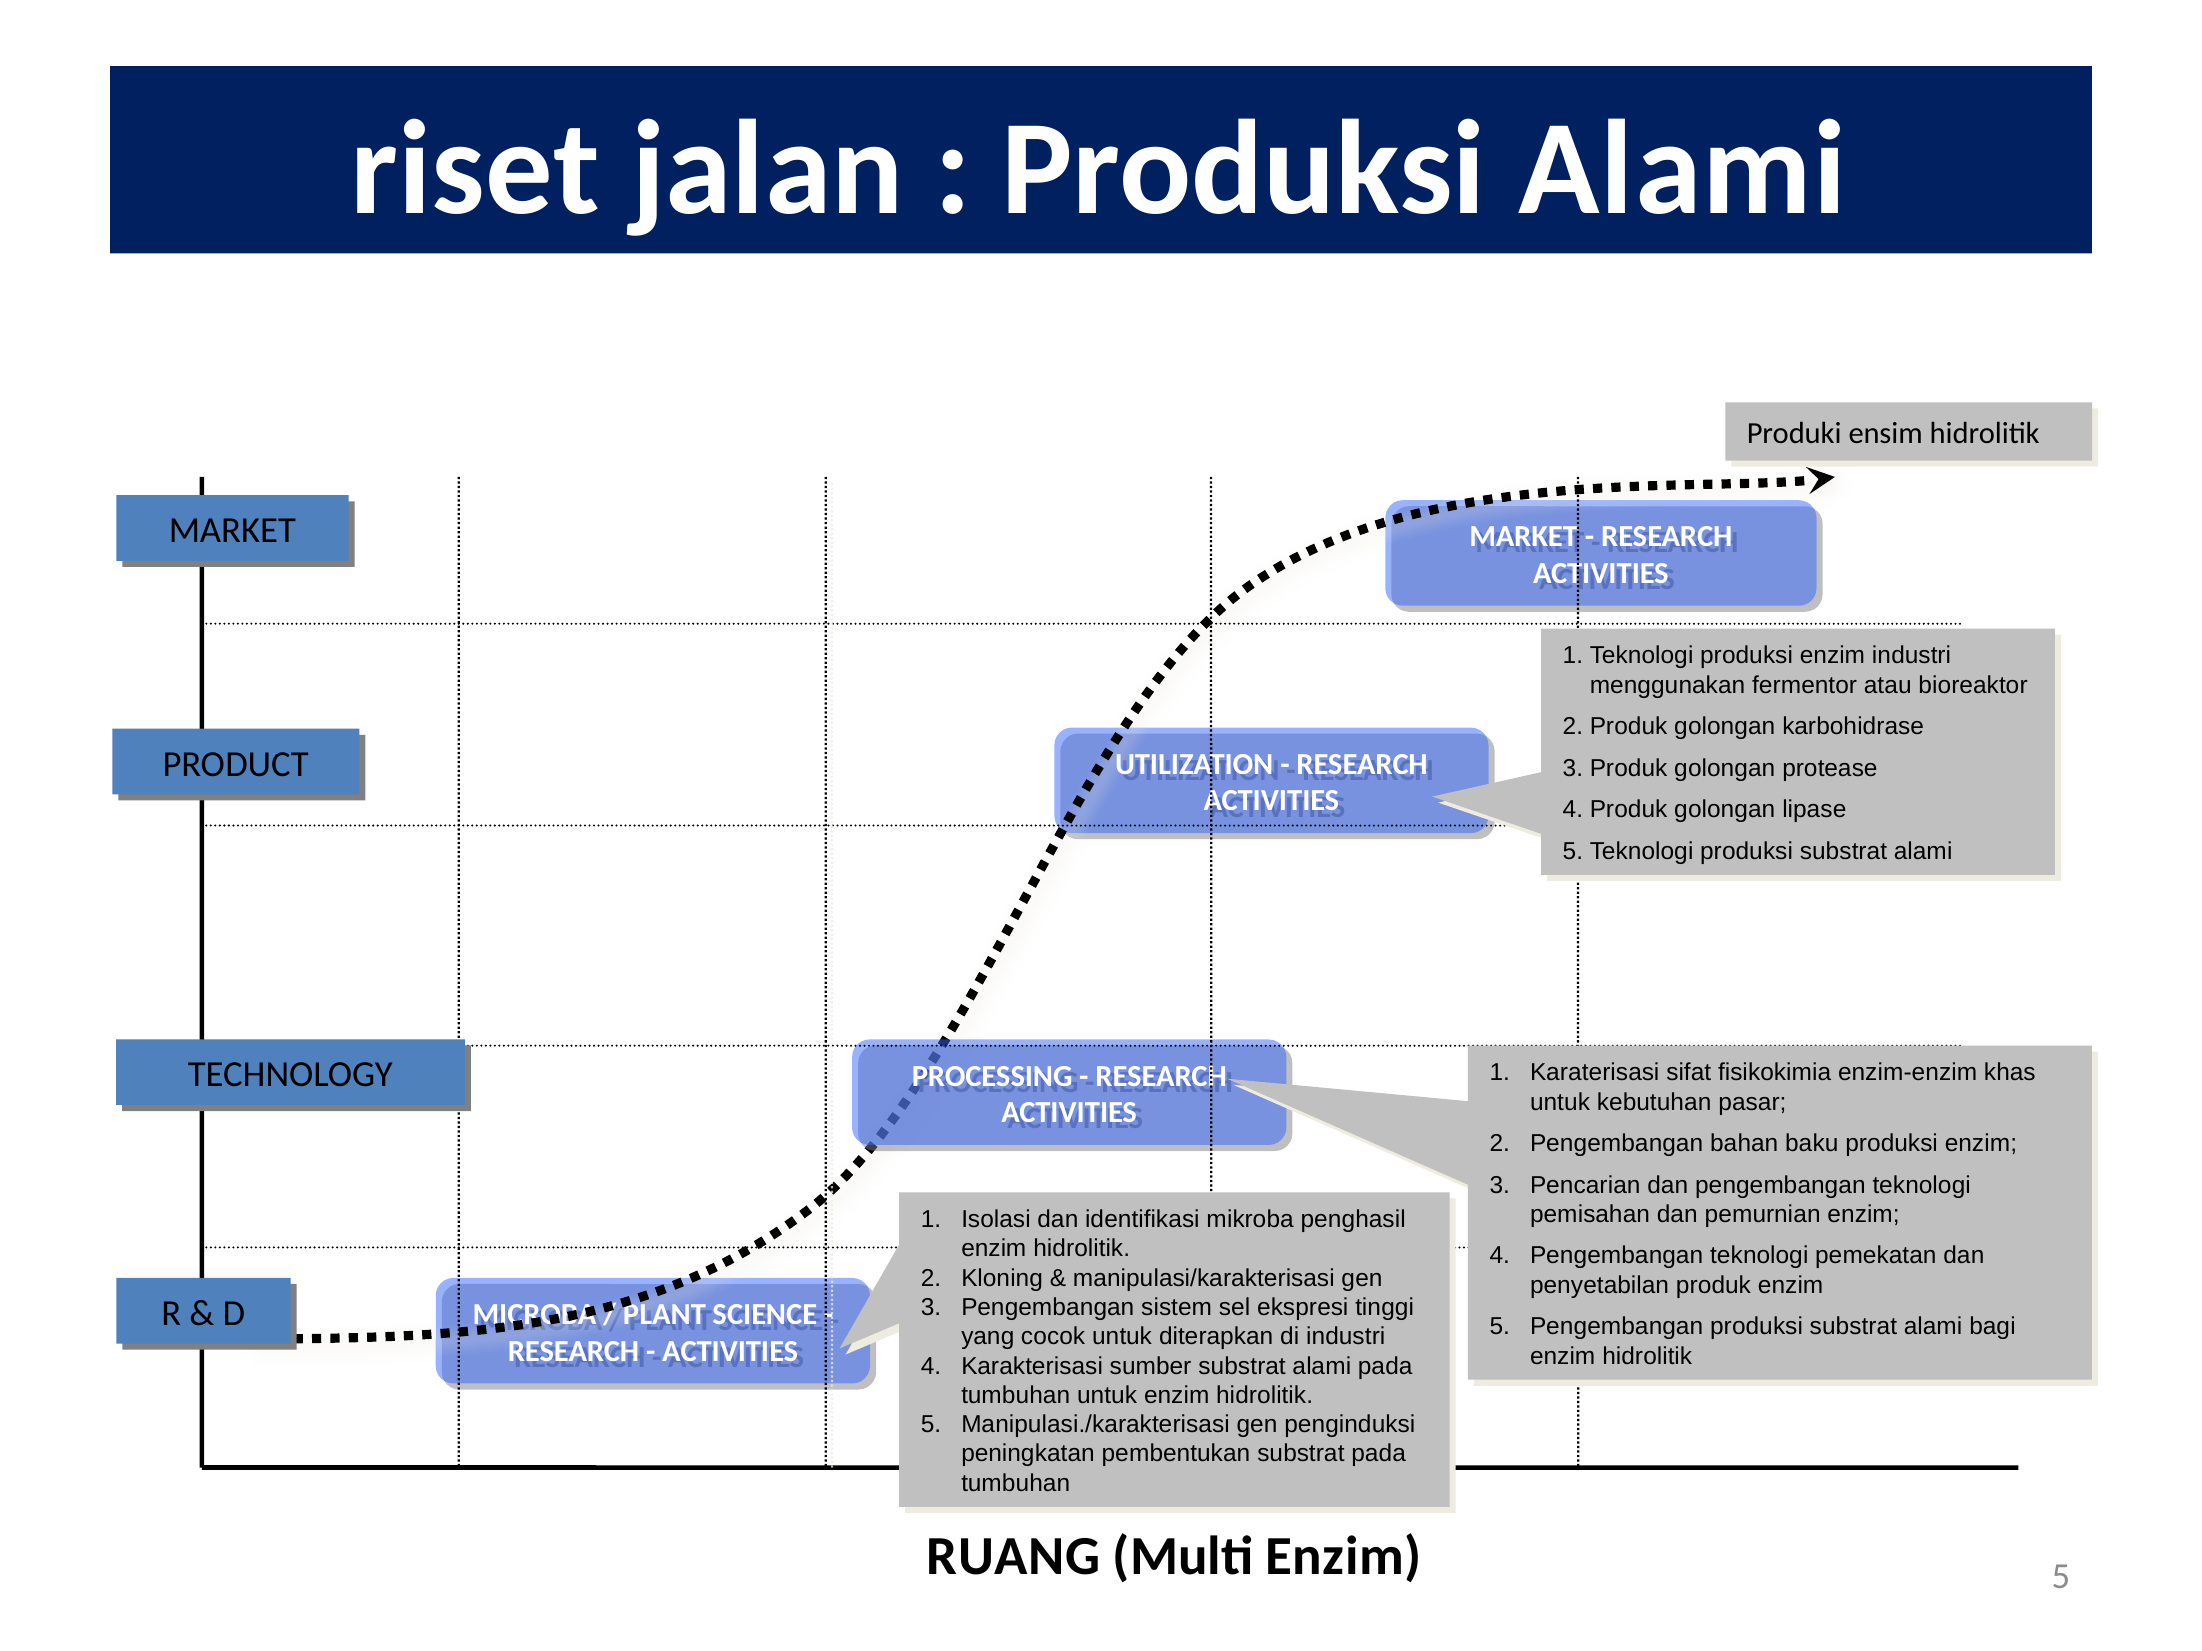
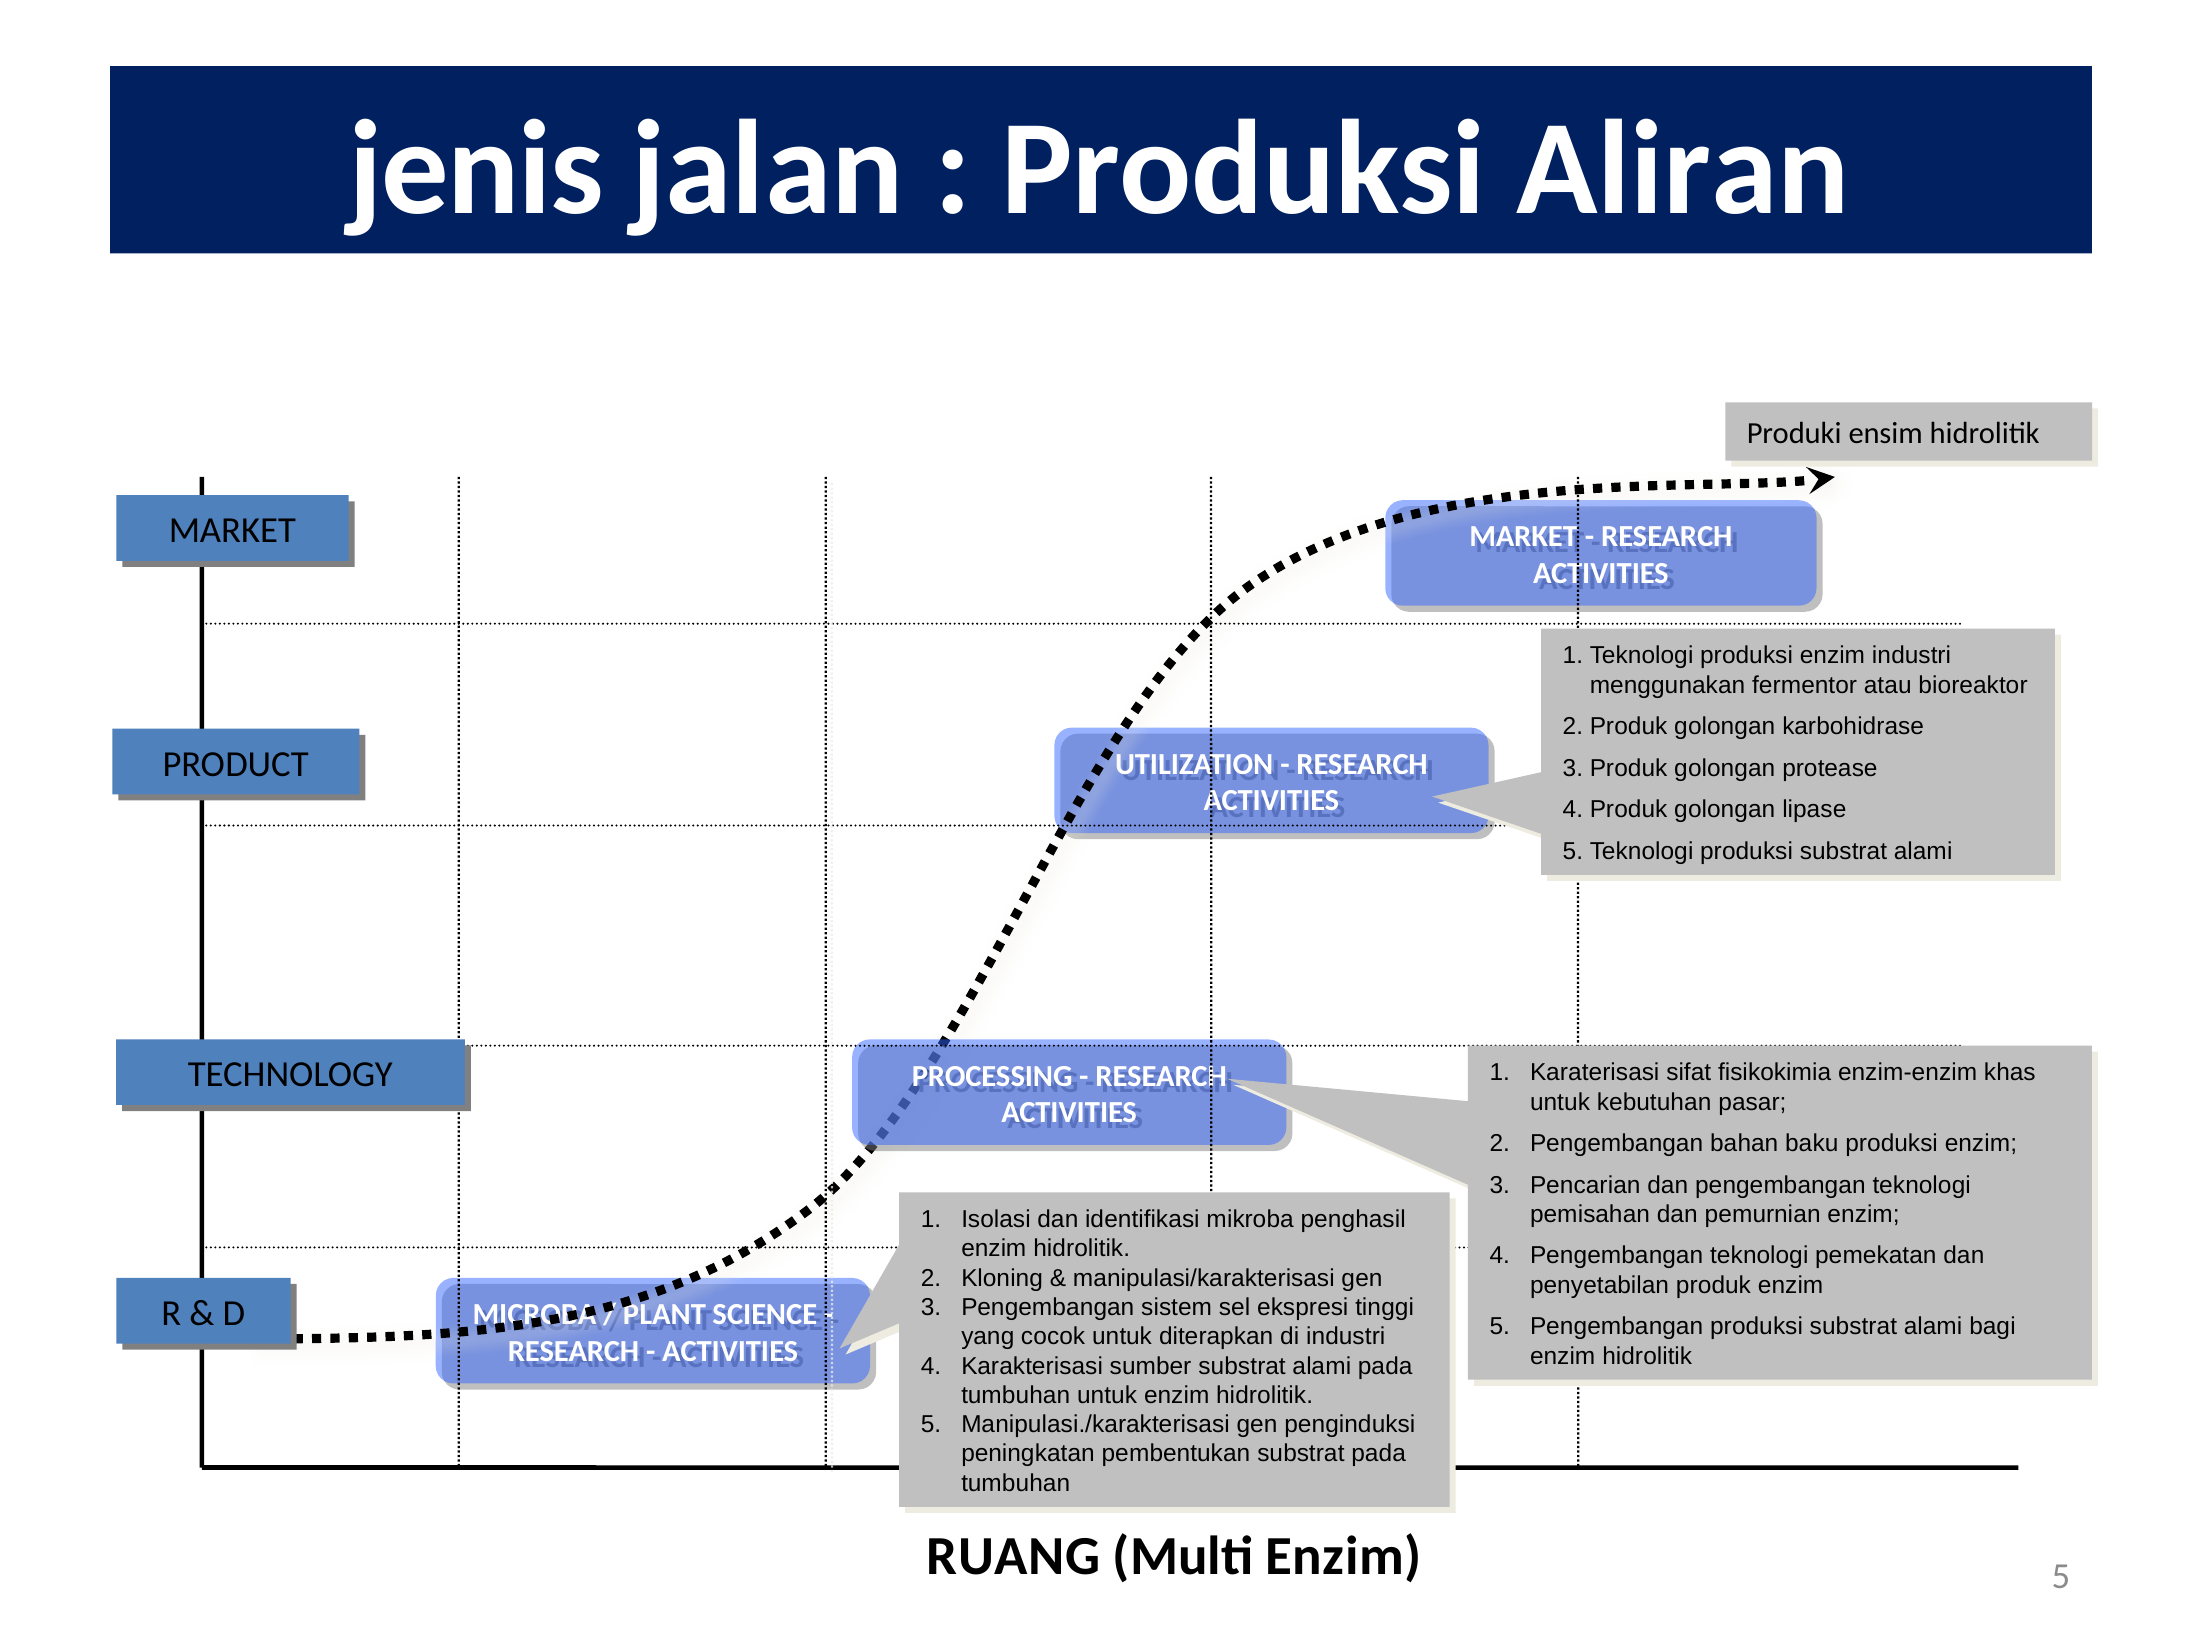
riset: riset -> jenis (476, 169)
Produksi Alami: Alami -> Aliran (1683, 169)
